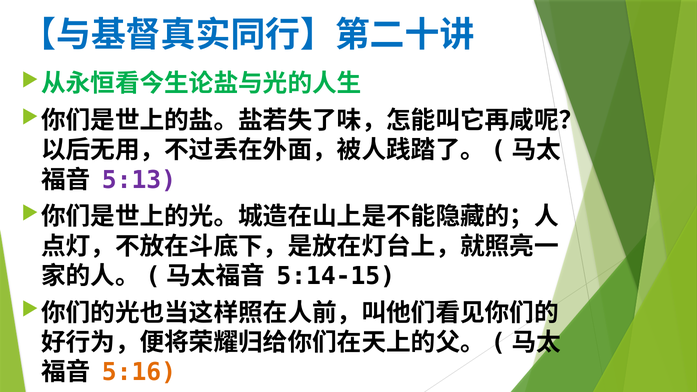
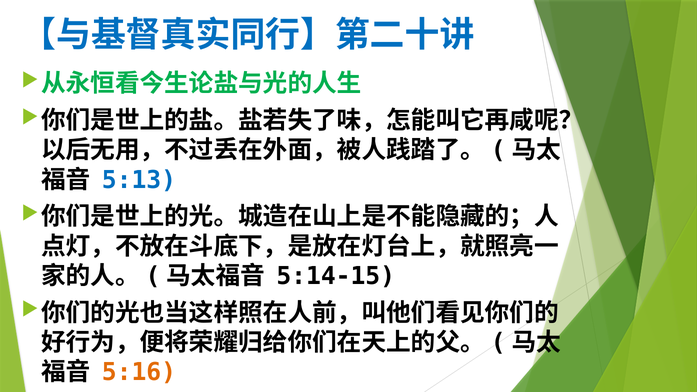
5:13 colour: purple -> blue (139, 180)
